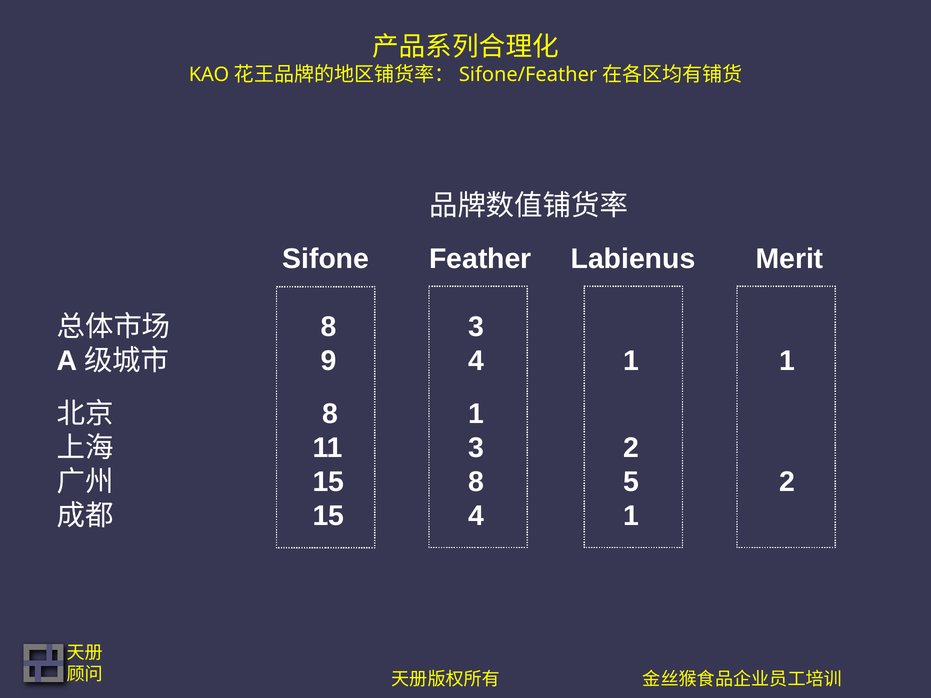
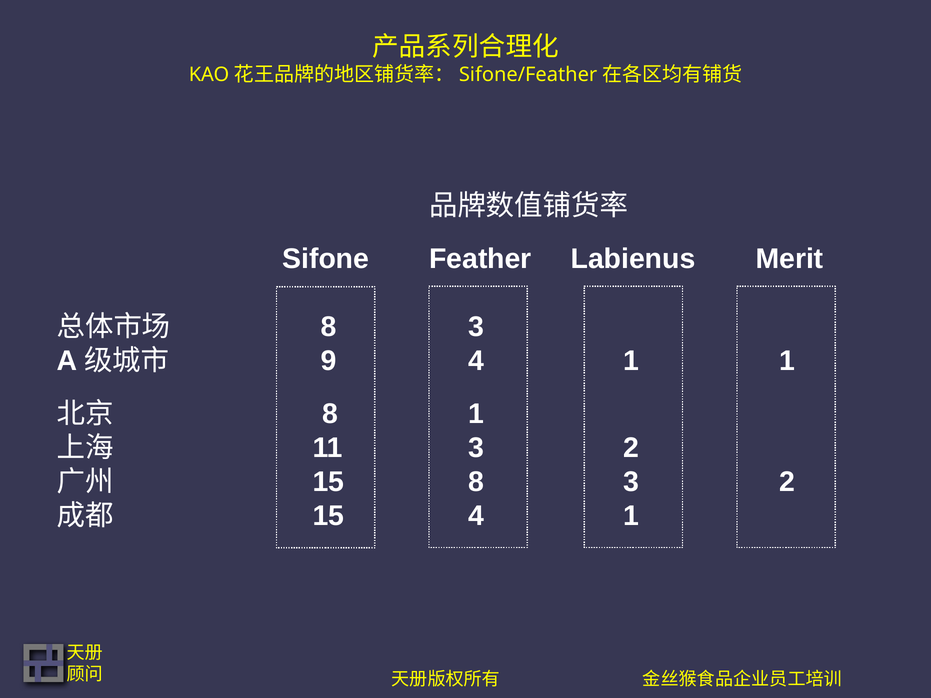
15 8 5: 5 -> 3 (631, 482)
